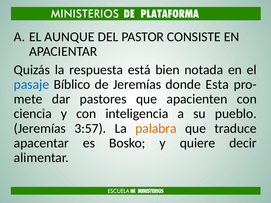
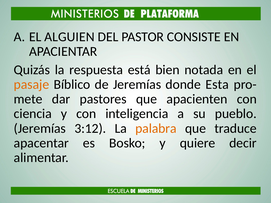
AUNQUE: AUNQUE -> ALGUIEN (69, 37)
pasaje colour: blue -> orange (31, 85)
3:57: 3:57 -> 3:12 (90, 128)
